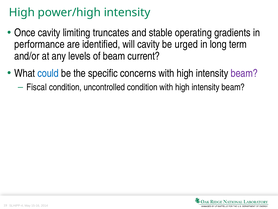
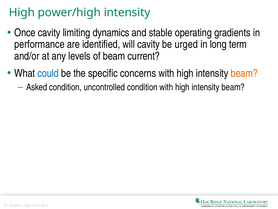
truncates: truncates -> dynamics (111, 33)
beam colour: purple -> orange (244, 73)
Fiscal: Fiscal -> Asked (37, 87)
